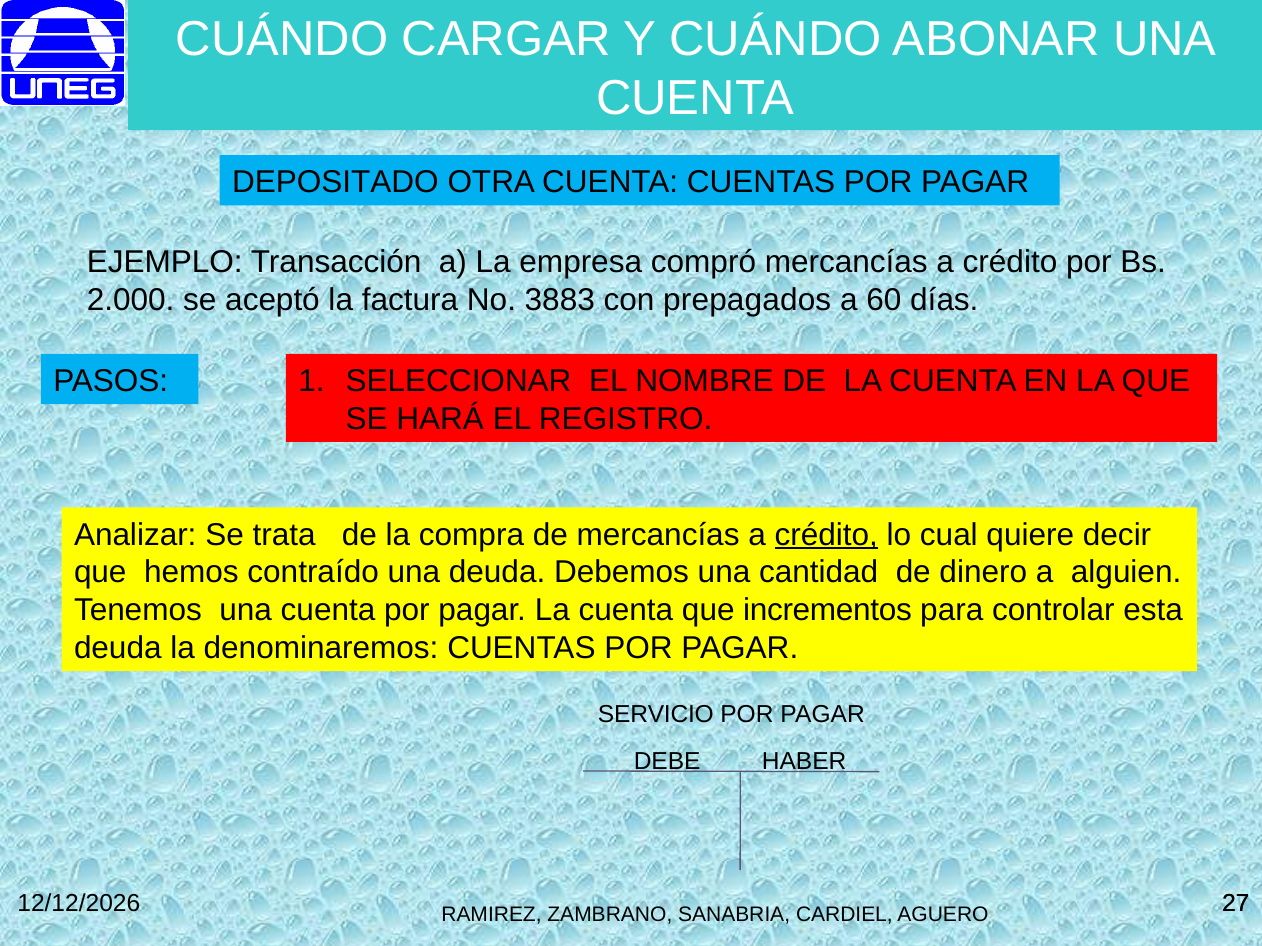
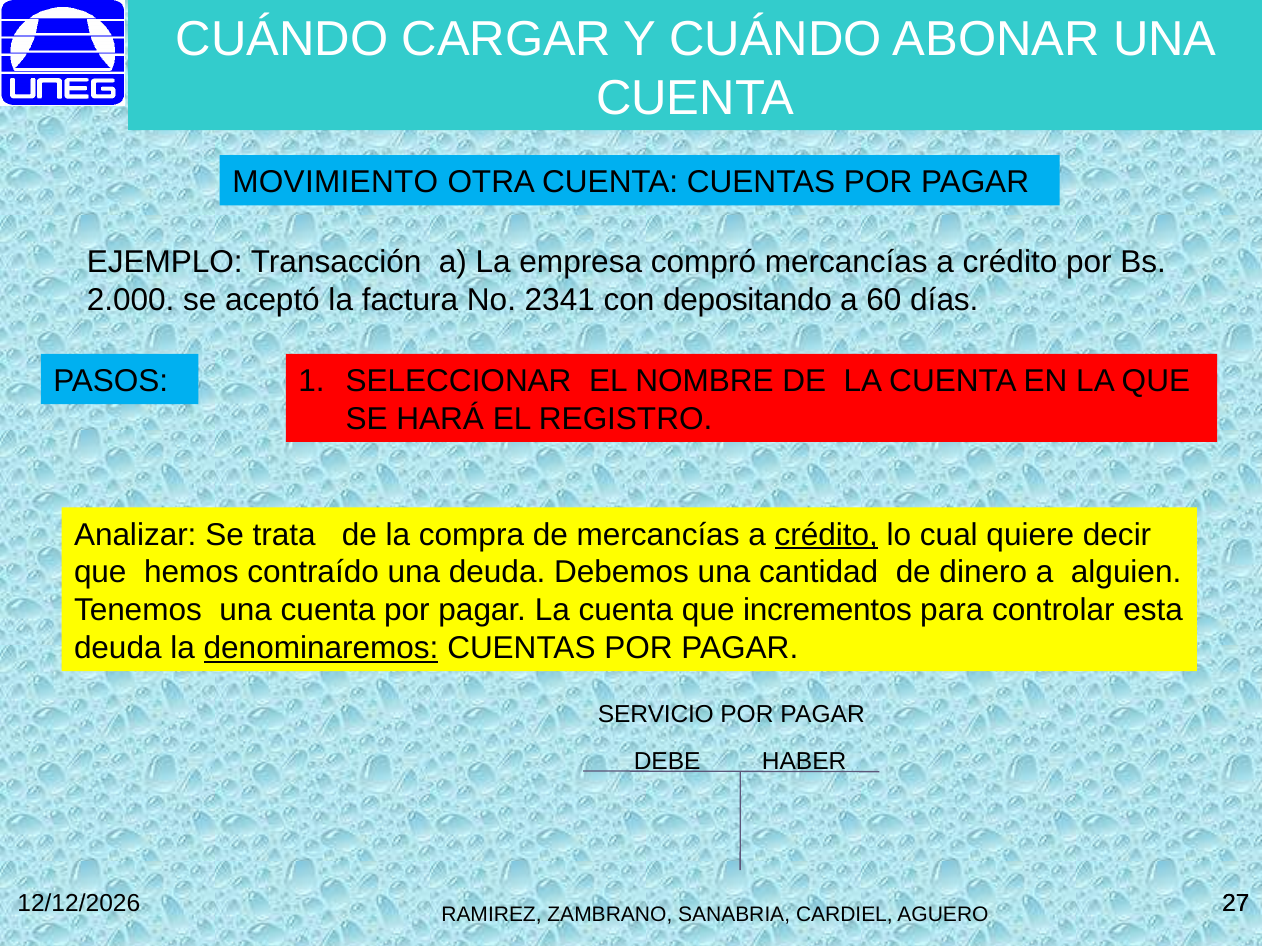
DEPOSITADO: DEPOSITADO -> MOVIMIENTO (335, 183)
3883: 3883 -> 2341 (560, 300)
prepagados: prepagados -> depositando (747, 300)
denominaremos underline: none -> present (321, 649)
